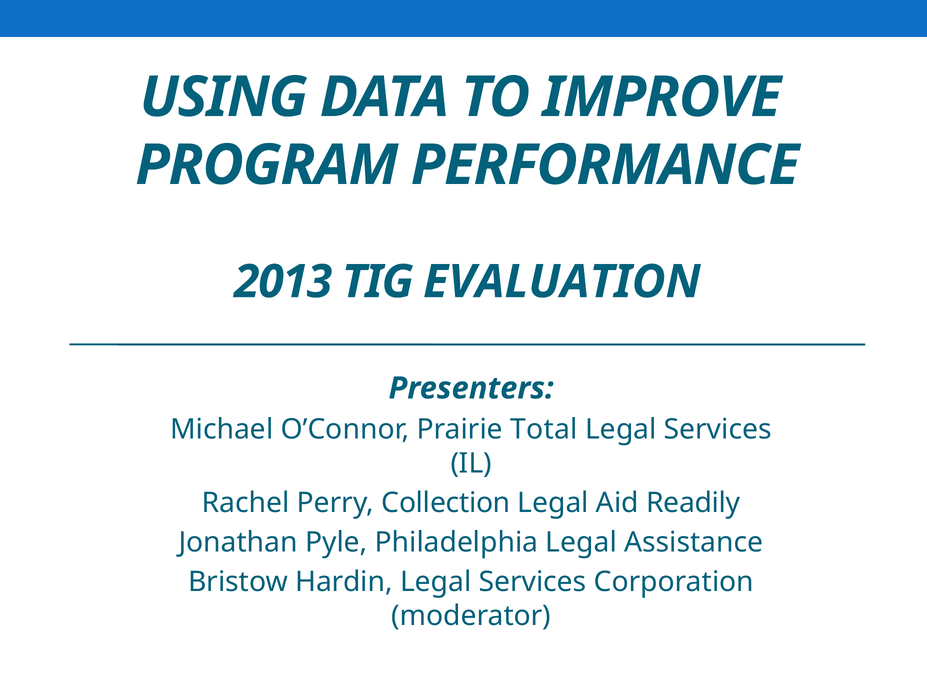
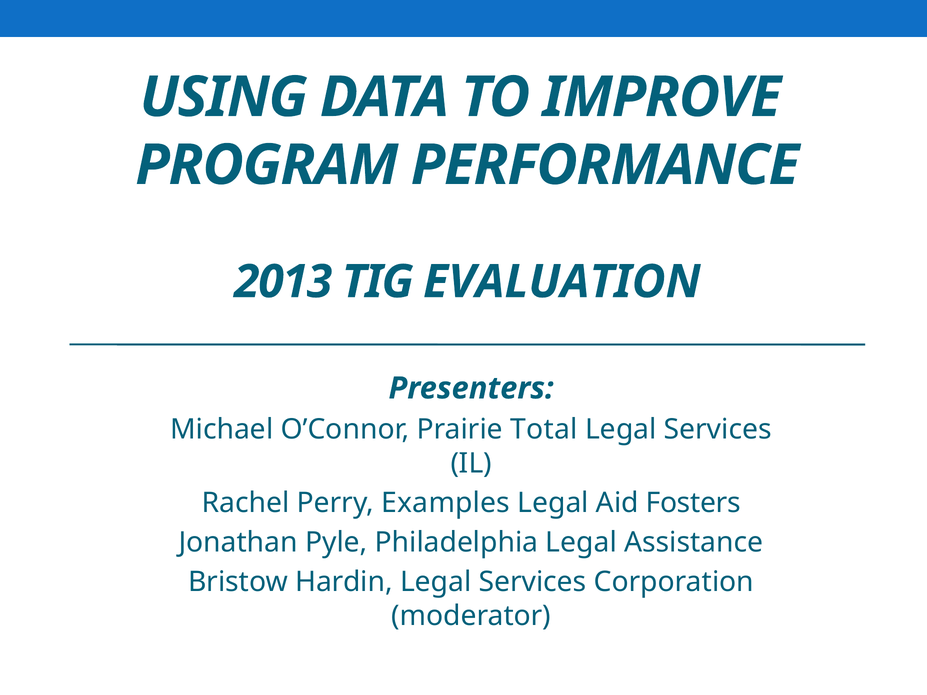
Collection: Collection -> Examples (446, 503)
Readily: Readily -> Fosters (693, 503)
